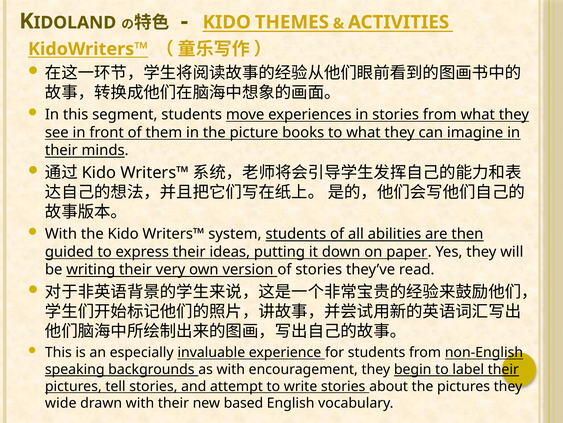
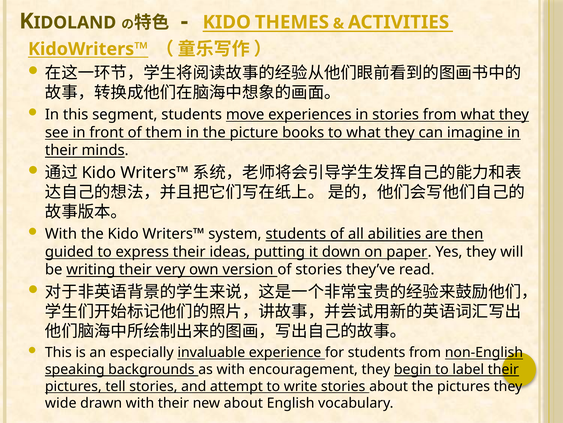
new based: based -> about (243, 403)
